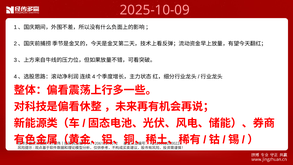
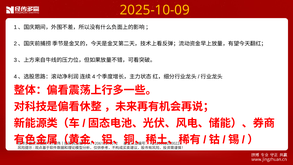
2025-10-09 colour: pink -> yellow (155, 10)
